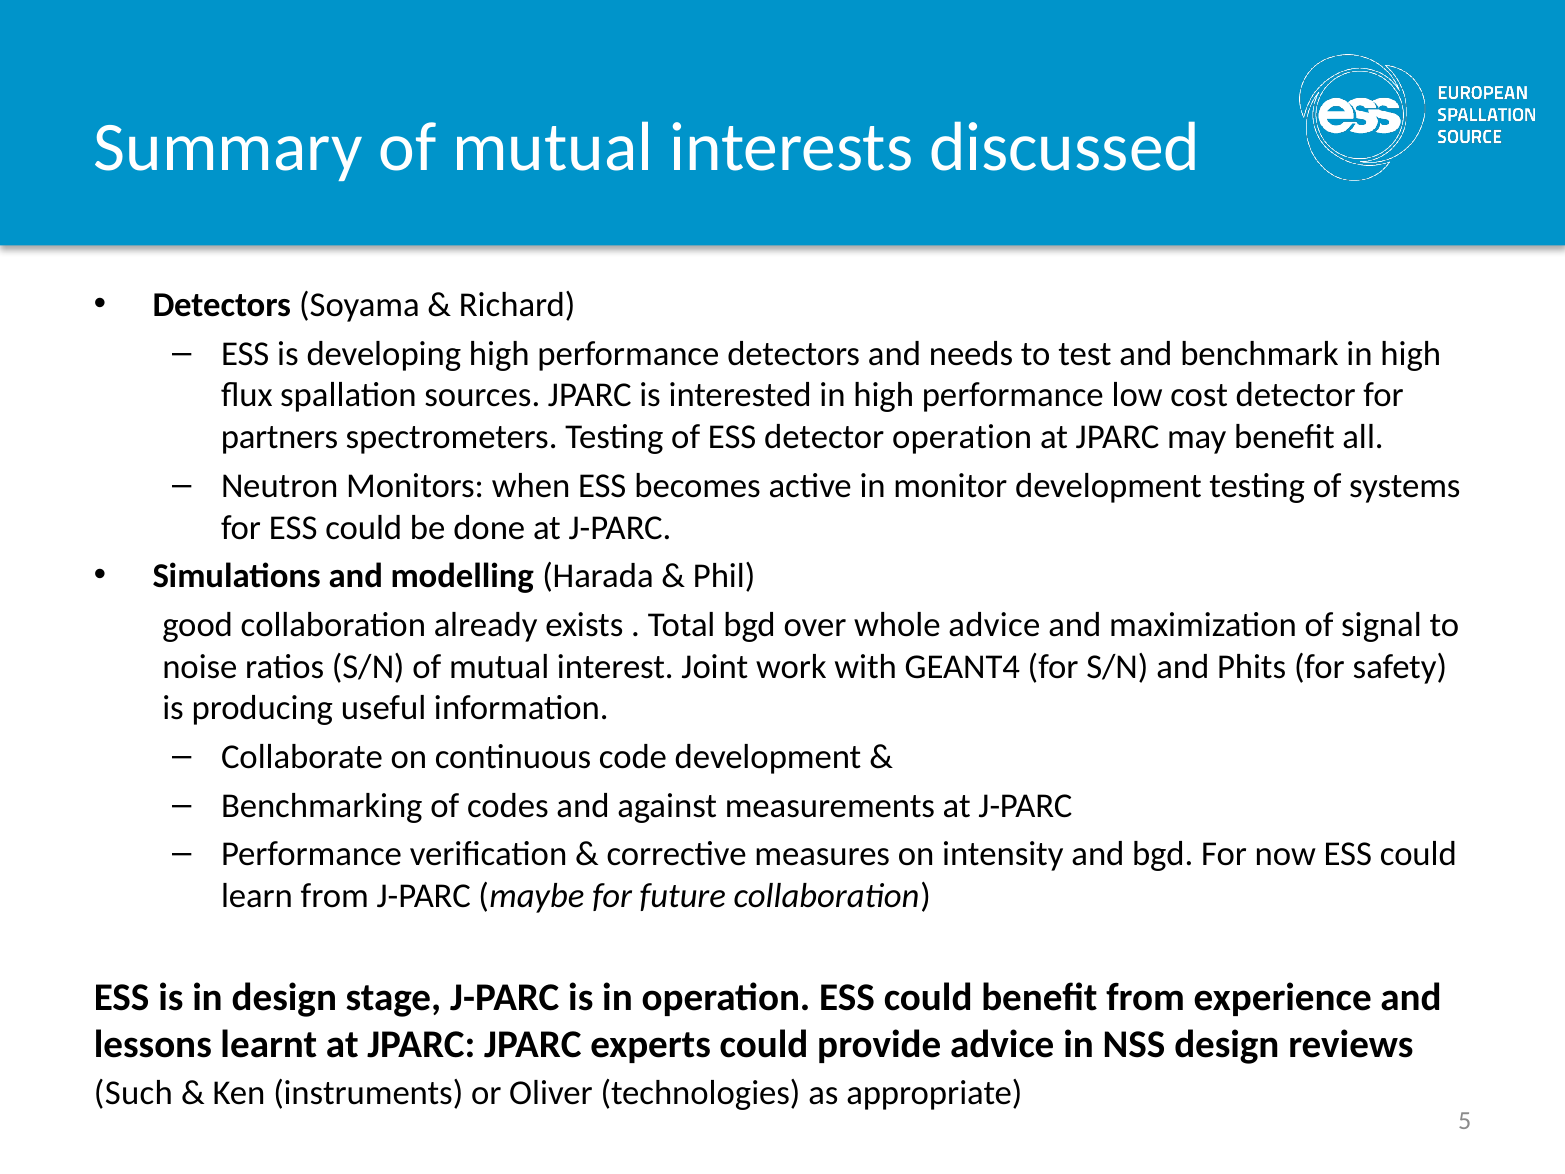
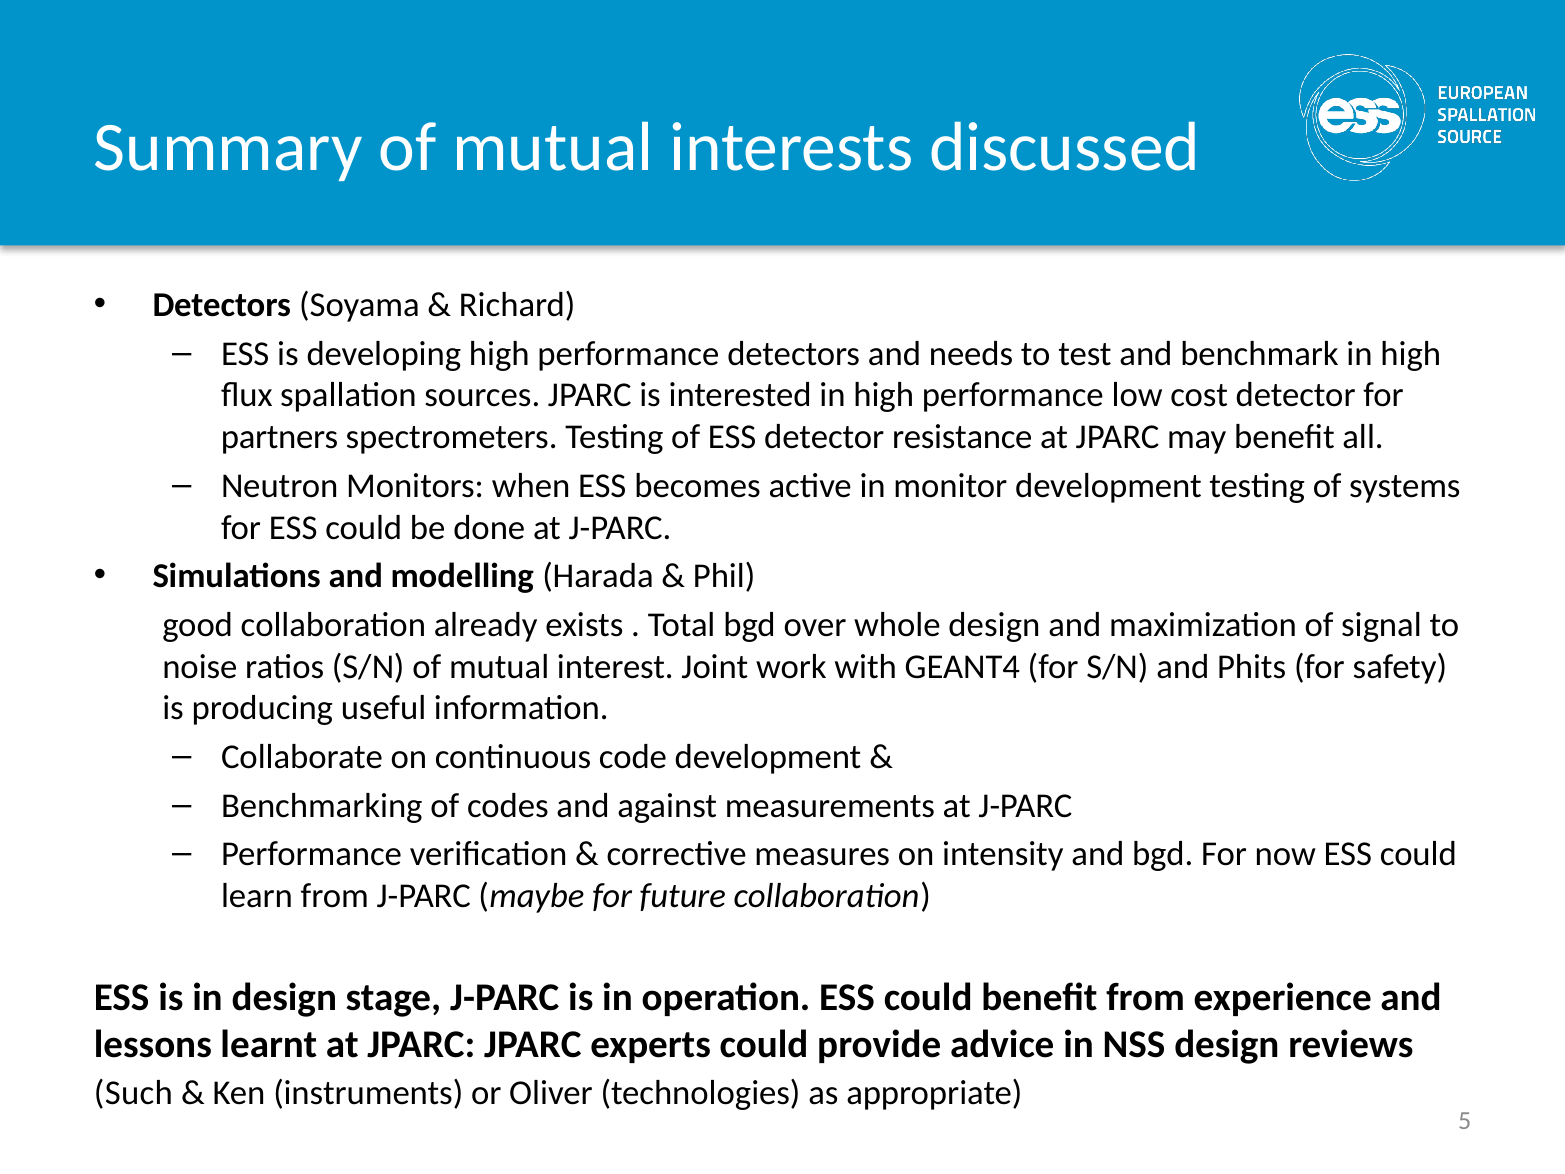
detector operation: operation -> resistance (962, 437)
whole advice: advice -> design (994, 625)
